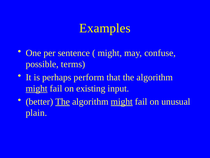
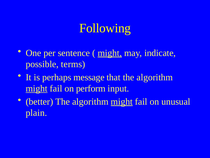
Examples: Examples -> Following (105, 28)
might underline: none -> present (110, 53)
confuse: confuse -> indicate (160, 53)
perform: perform -> message (89, 77)
existing: existing -> perform (91, 88)
The underline: present -> none (63, 101)
